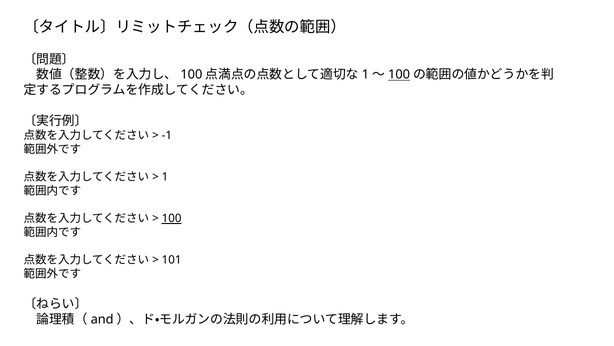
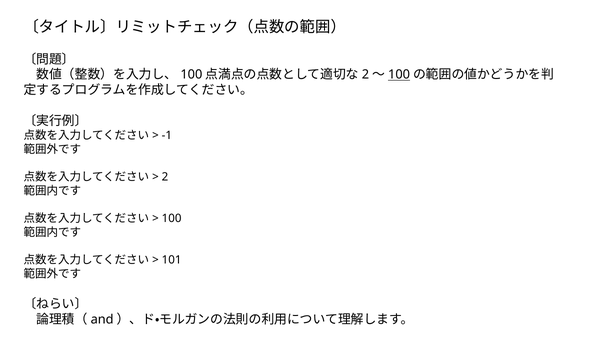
1: 1 -> 2 (365, 75)
1: 1 -> 2 (165, 177)
100 underline: present -> none (172, 218)
